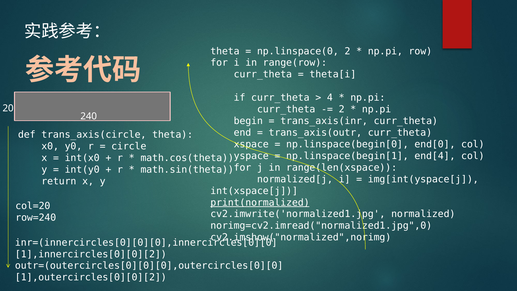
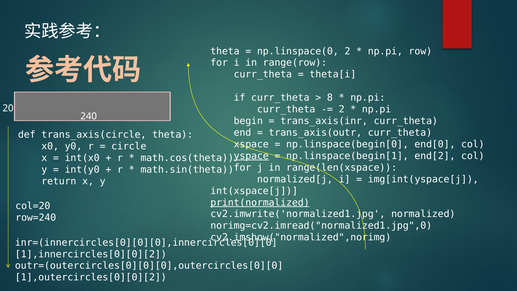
4: 4 -> 8 (330, 98)
yspace underline: none -> present (251, 156)
end[4: end[4 -> end[2 (435, 156)
